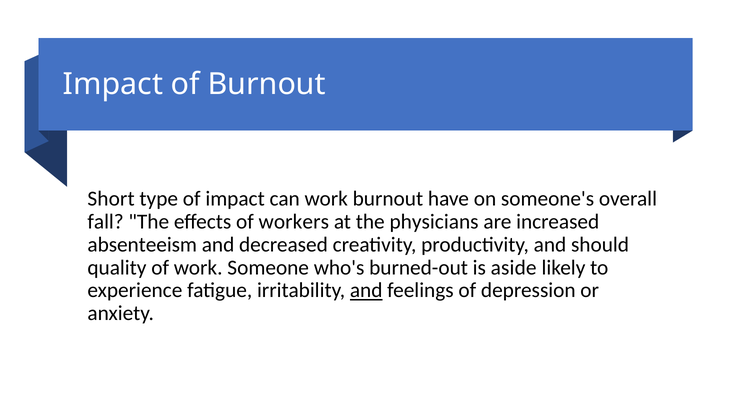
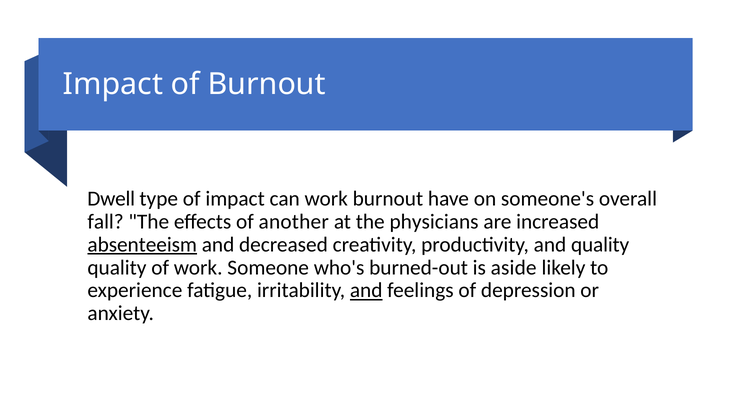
Short: Short -> Dwell (111, 199)
workers: workers -> another (294, 222)
absenteeism underline: none -> present (142, 245)
and should: should -> quality (600, 245)
